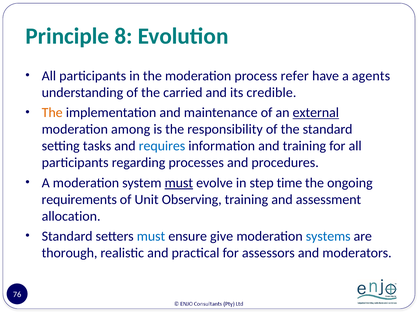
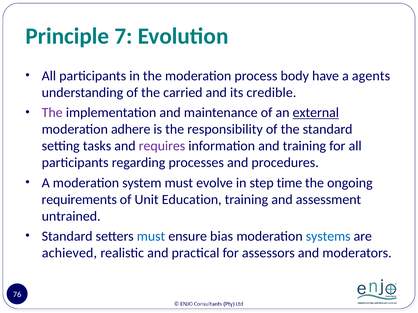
8: 8 -> 7 (124, 36)
refer: refer -> body (295, 76)
The colour: orange -> purple (52, 113)
among: among -> adhere (131, 130)
requires colour: blue -> purple (162, 146)
must underline: present -> none (179, 183)
Observing: Observing -> Education (192, 200)
allocation: allocation -> untrained (71, 217)
give: give -> bias (222, 237)
thorough: thorough -> achieved (69, 253)
